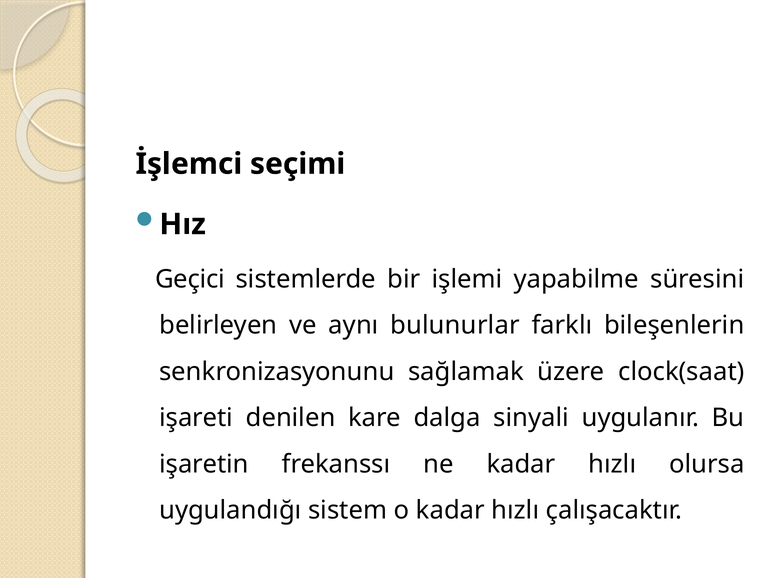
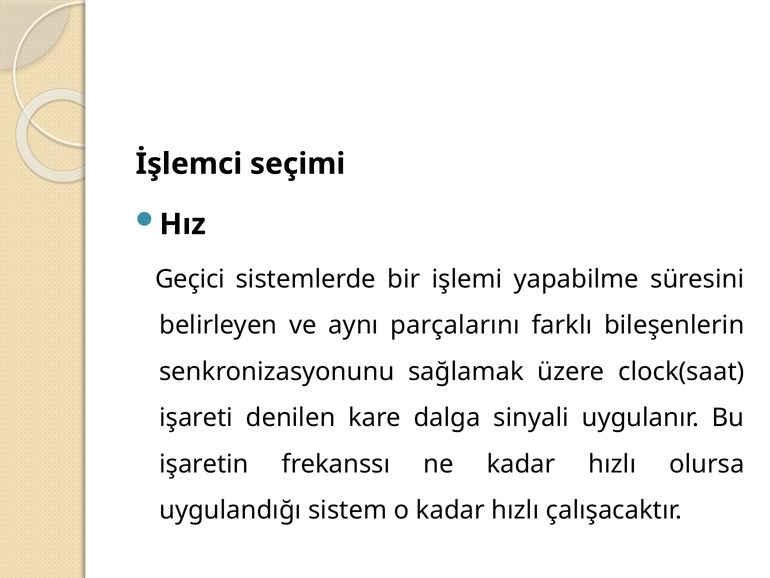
bulunurlar: bulunurlar -> parçalarını (455, 325)
